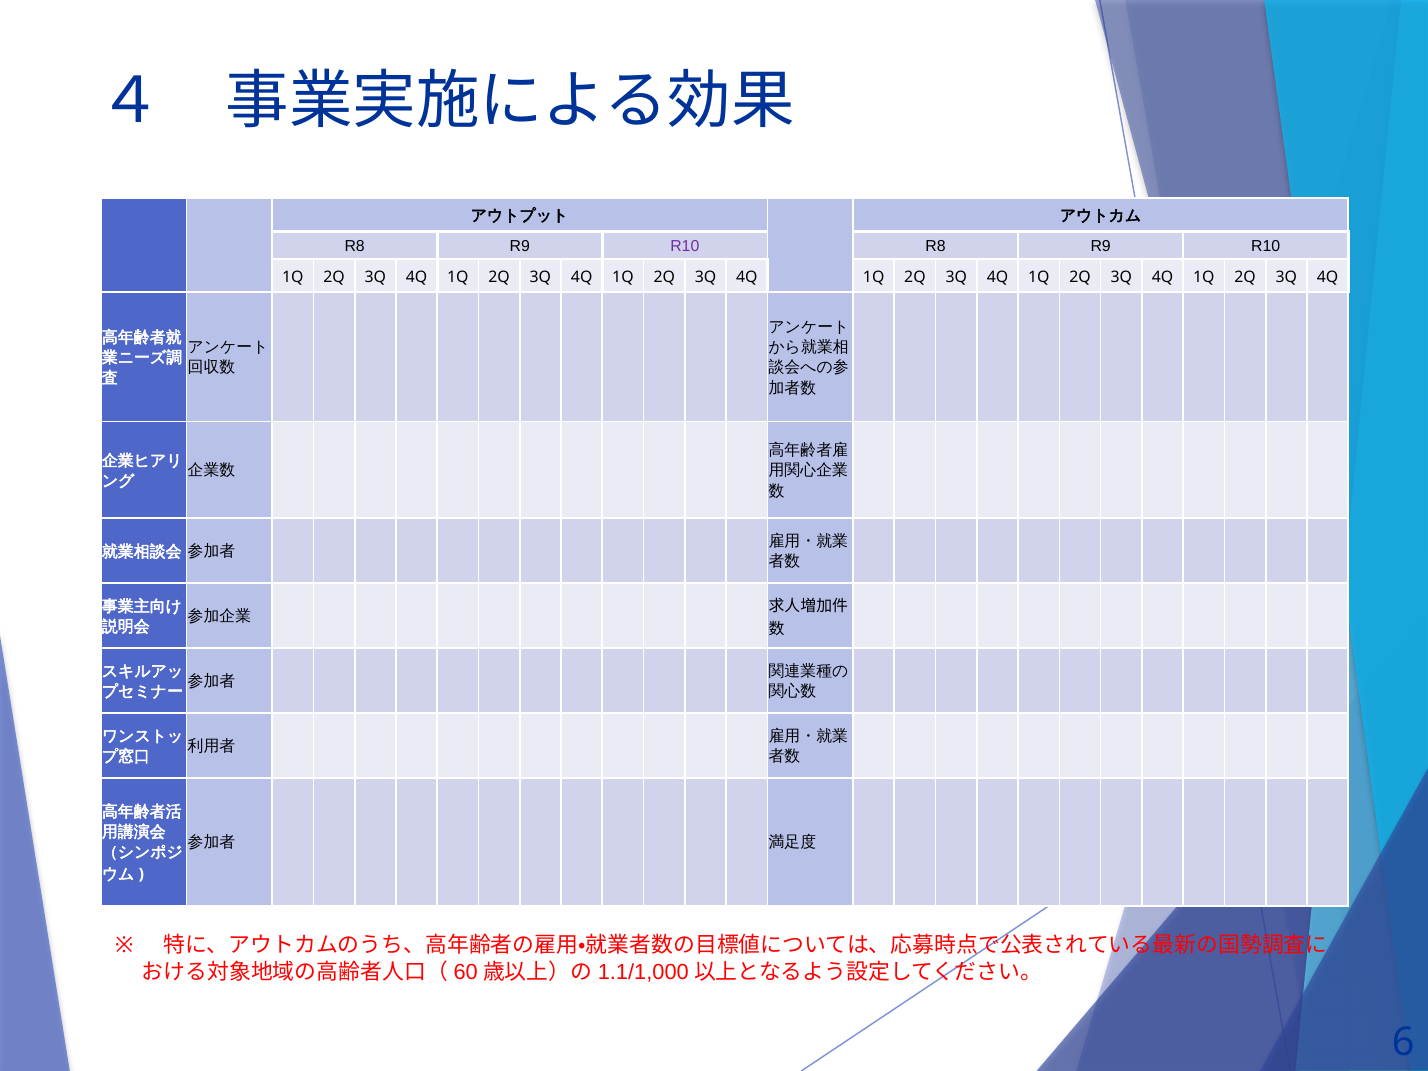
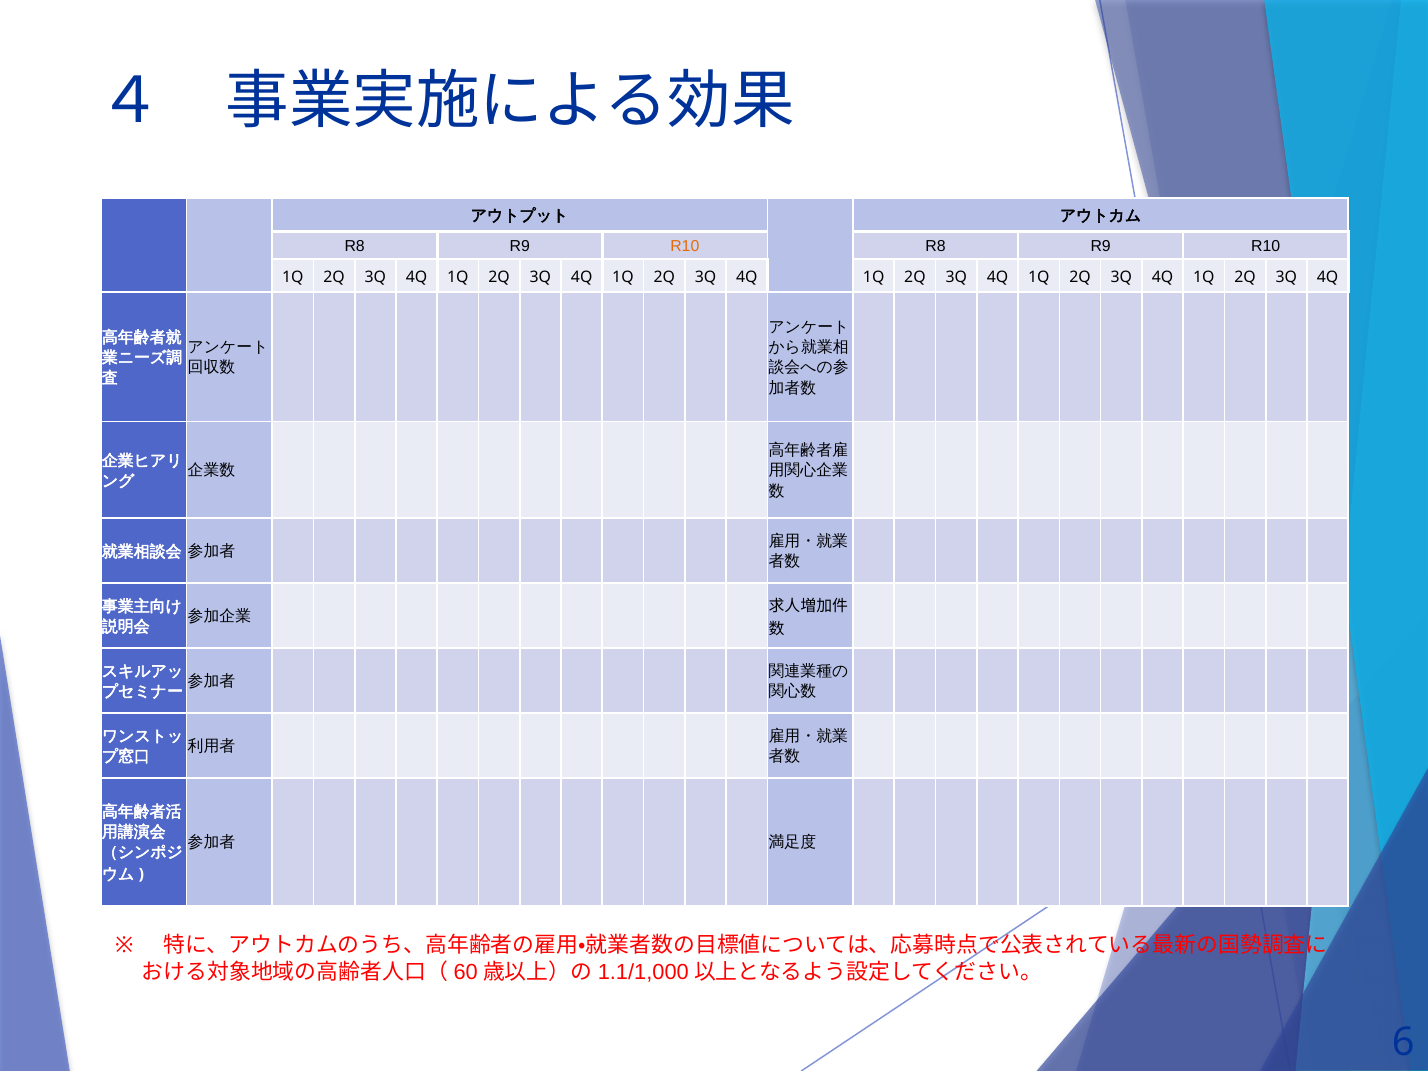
R10 colour: purple -> orange (685, 246)
